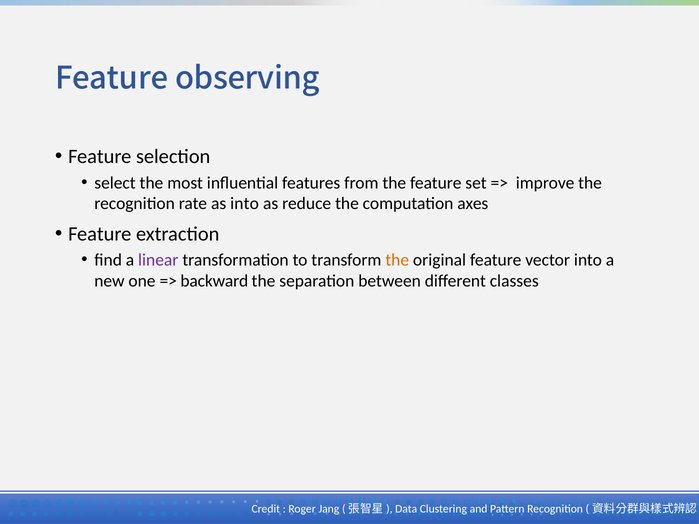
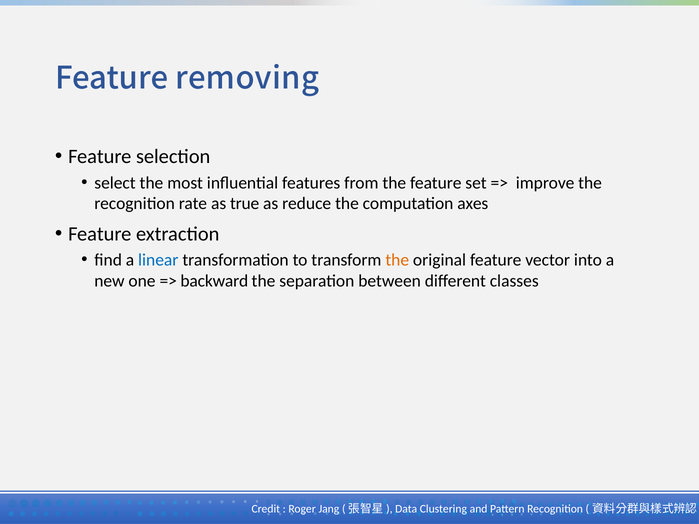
observing: observing -> removing (247, 78)
as into: into -> true (245, 204)
linear colour: purple -> blue (158, 260)
